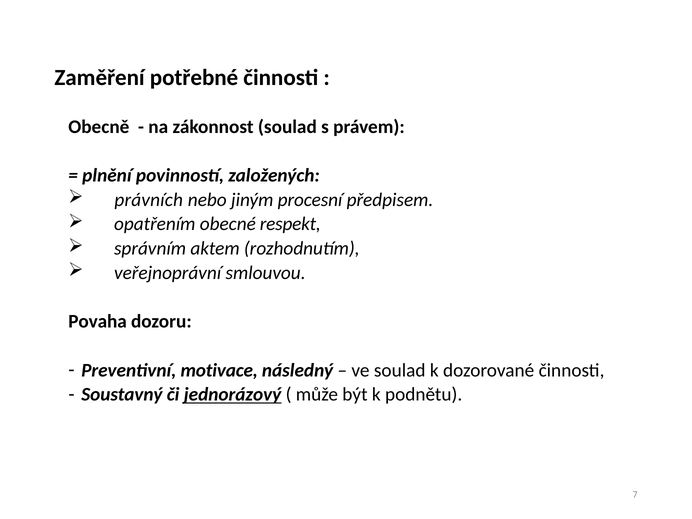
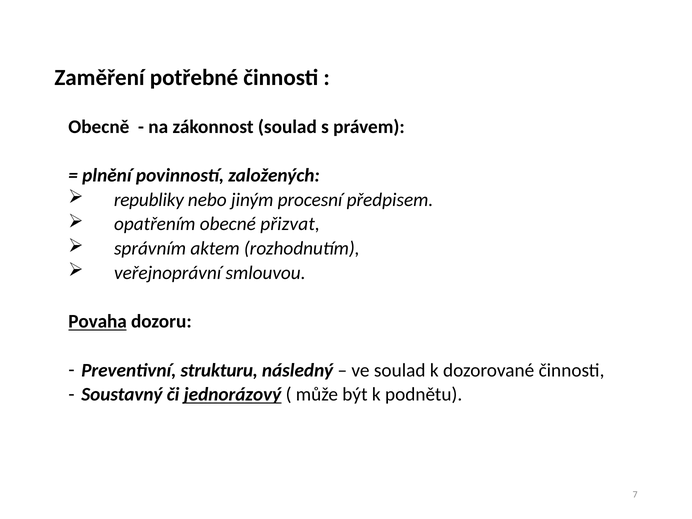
právních: právních -> republiky (149, 200)
respekt: respekt -> přizvat (290, 224)
Povaha underline: none -> present (98, 322)
motivace: motivace -> strukturu (219, 370)
